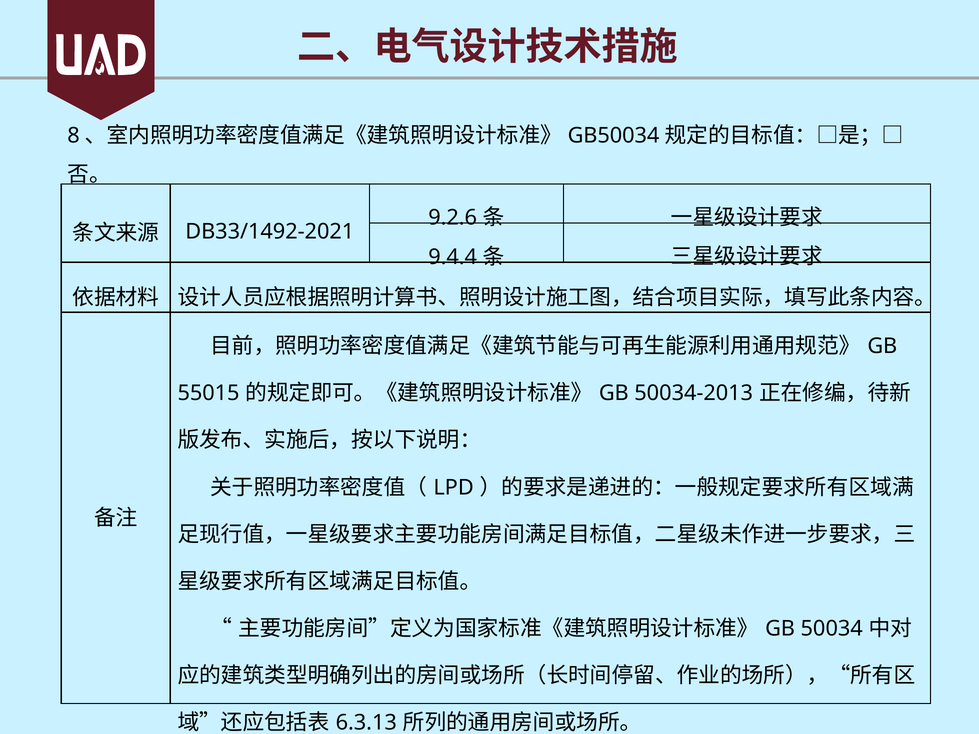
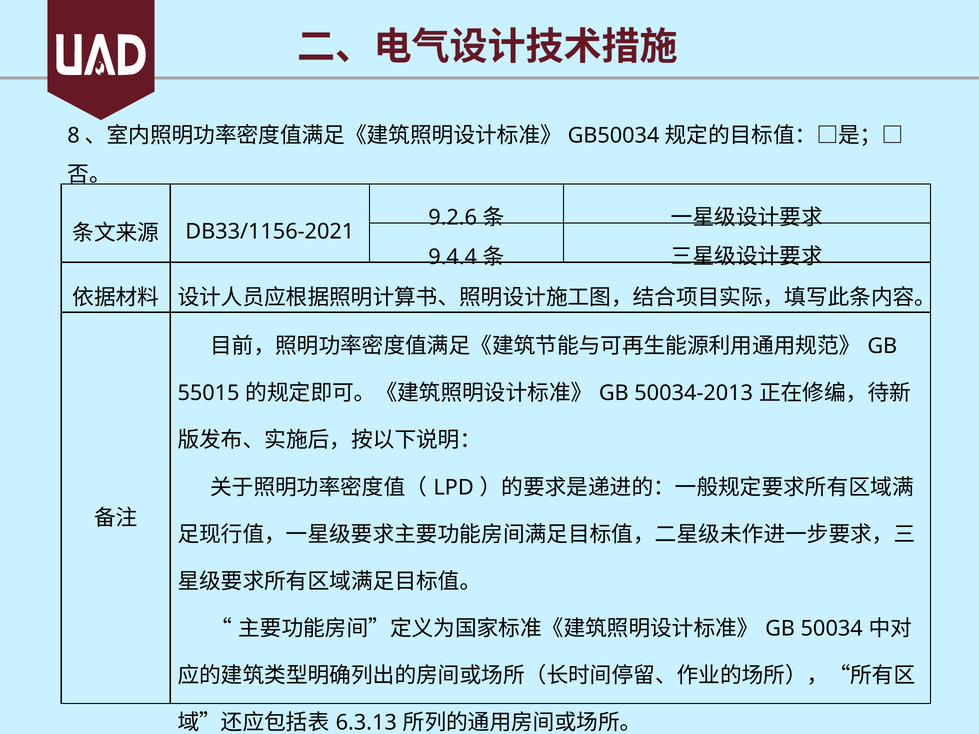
DB33/1492-2021: DB33/1492-2021 -> DB33/1156-2021 (270, 232)
